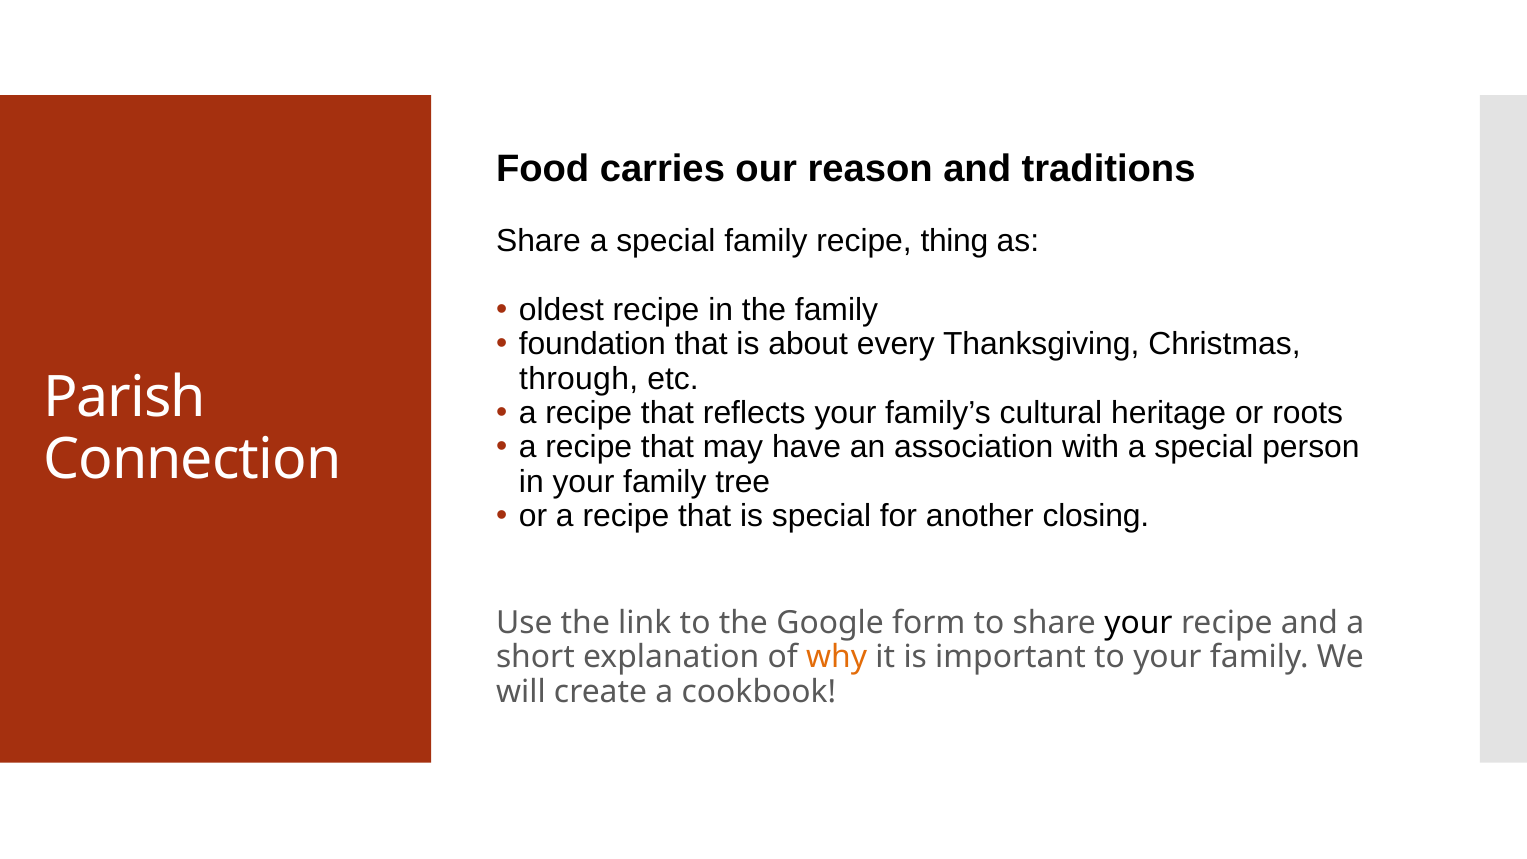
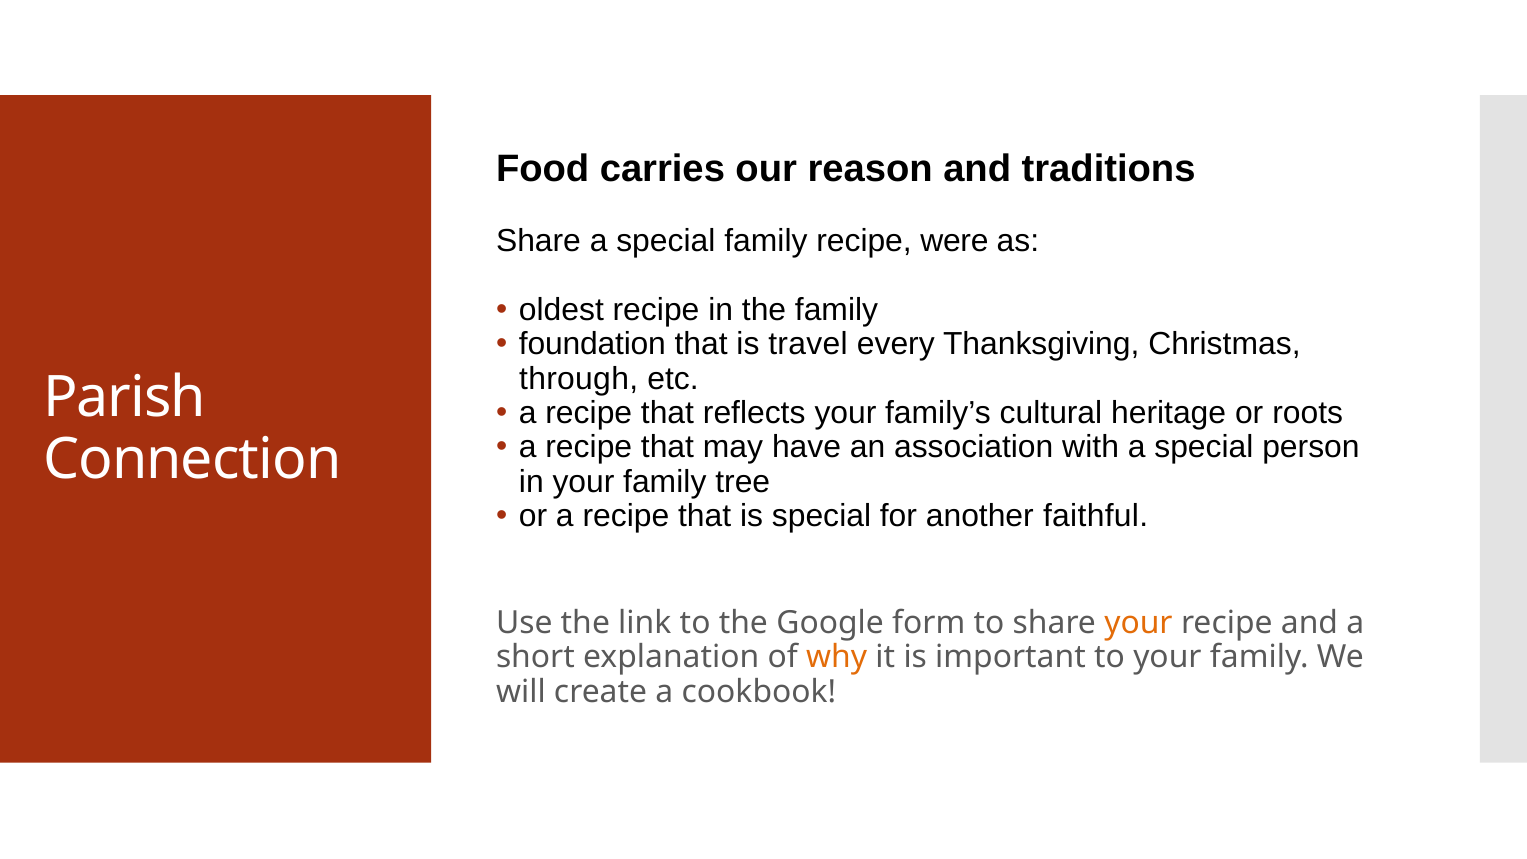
thing: thing -> were (954, 241)
about: about -> travel (808, 344)
closing: closing -> faithful (1096, 516)
your colour: black -> orange (1138, 623)
